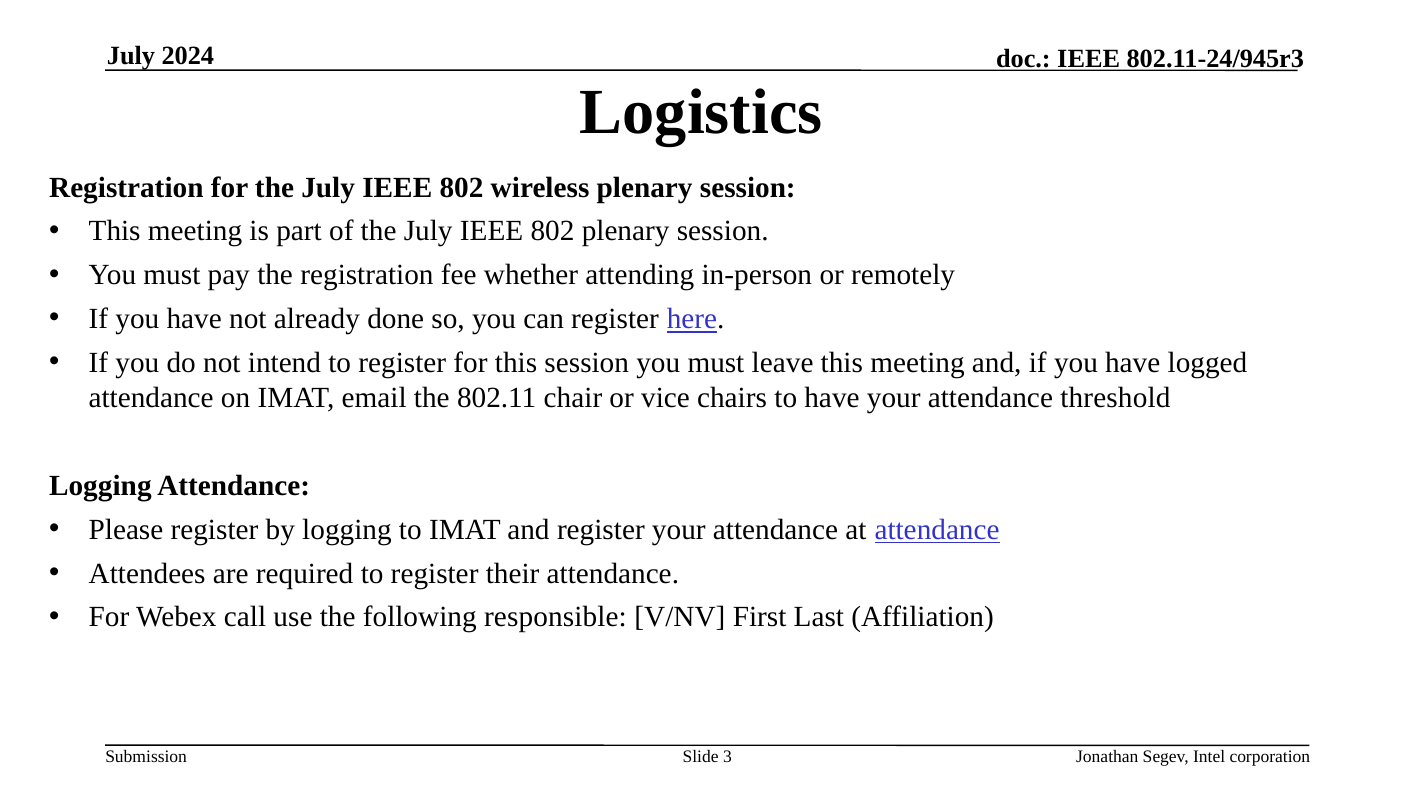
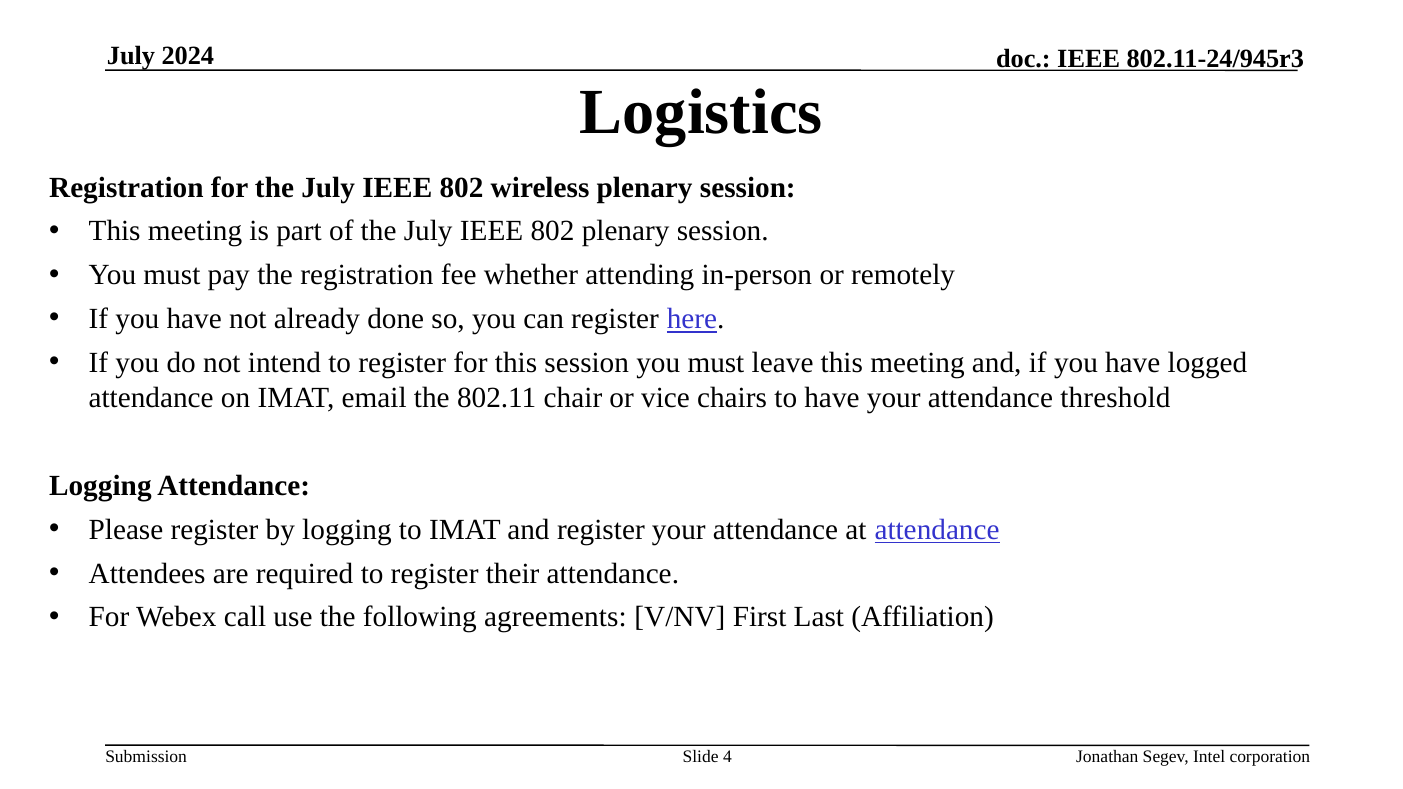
responsible: responsible -> agreements (555, 617)
3: 3 -> 4 (727, 757)
